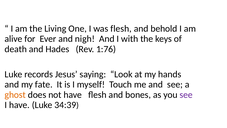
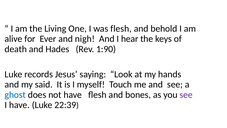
with: with -> hear (130, 39)
1:76: 1:76 -> 1:90 (106, 49)
fate: fate -> said (44, 84)
ghost colour: orange -> blue (15, 94)
34:39: 34:39 -> 22:39 (65, 105)
